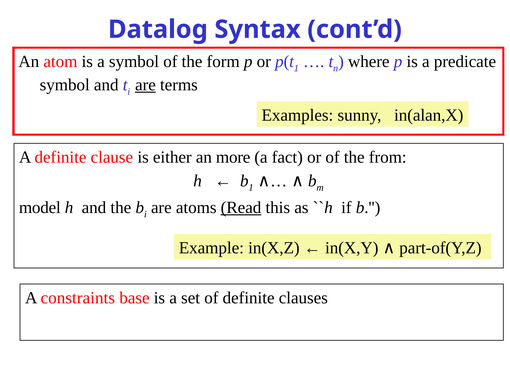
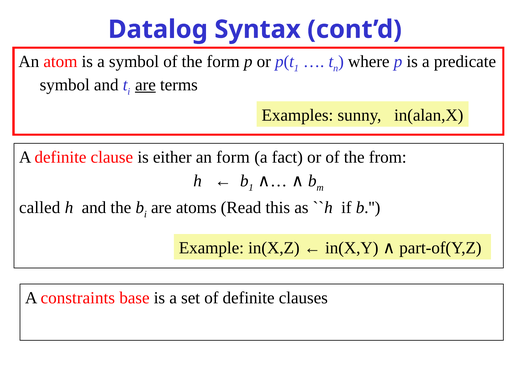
an more: more -> form (233, 157)
model: model -> called (40, 207)
Read underline: present -> none (241, 207)
